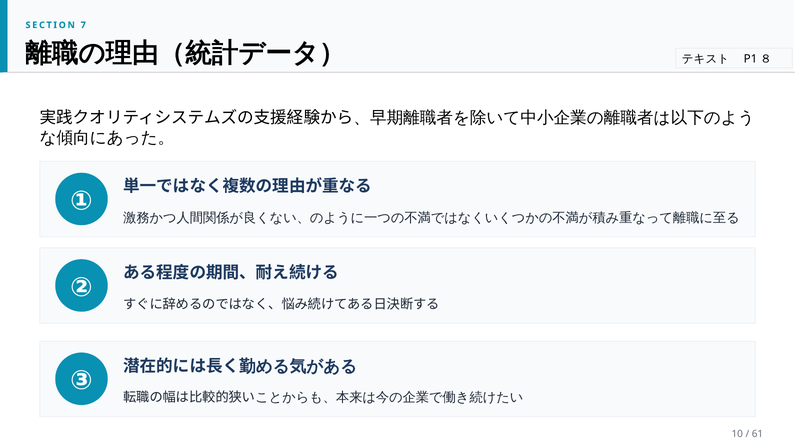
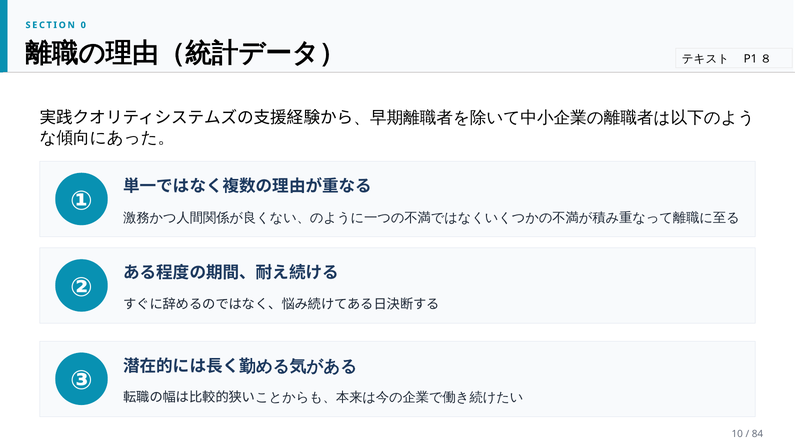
7: 7 -> 0 (83, 25)
61: 61 -> 84 (757, 434)
